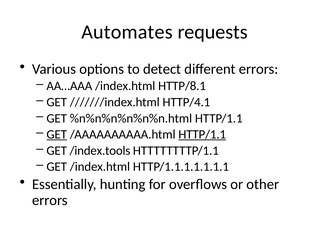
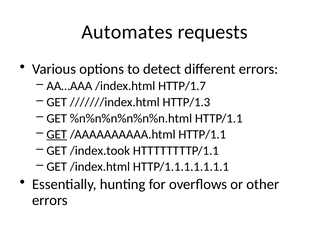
HTTP/8.1: HTTP/8.1 -> HTTP/1.7 (182, 86)
HTTP/4.1: HTTP/4.1 -> HTTP/1.3 (186, 102)
HTTP/1.1 underline: present -> none (202, 134)
/index.tools: /index.tools -> /index.took (100, 150)
